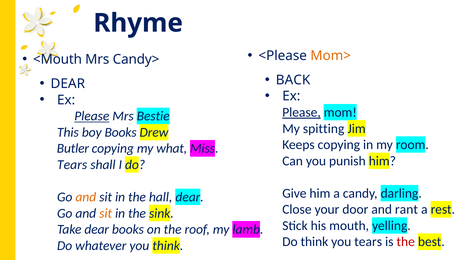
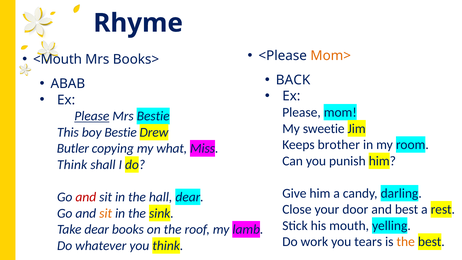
Candy>: Candy> -> Books> (136, 59)
DEAR: DEAR -> ABAB (68, 84)
Please underline: present -> none (301, 112)
spitting: spitting -> sweetie (324, 128)
boy Books: Books -> Bestie (121, 132)
Keeps copying: copying -> brother (339, 145)
Tears: Tears -> Think (72, 165)
and colour: orange -> red (86, 197)
and rant: rant -> best (407, 209)
Do think: think -> work (314, 242)
the colour: red -> orange (406, 242)
